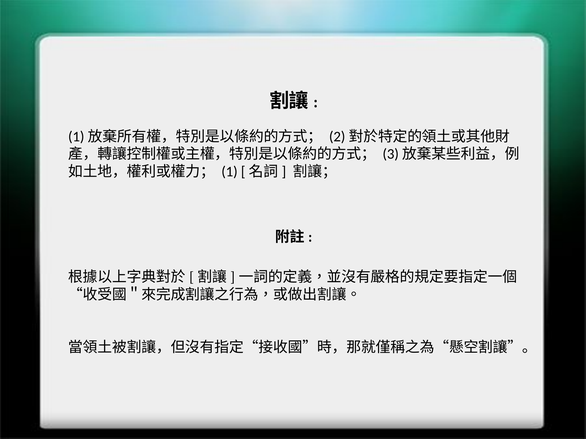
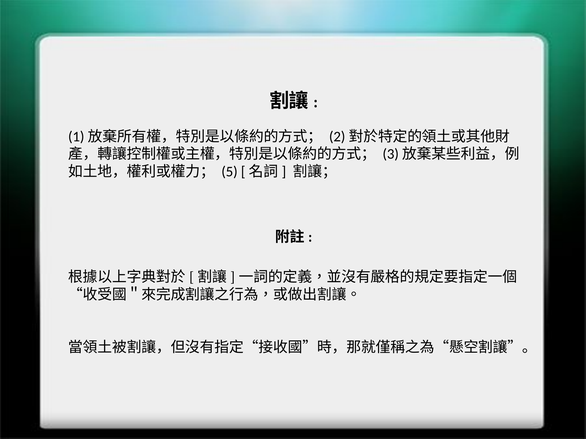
1: 1 -> 5 (230, 172)
